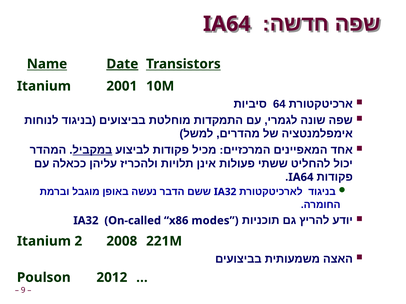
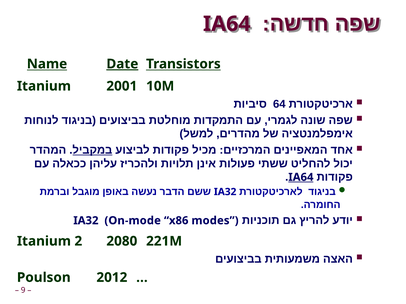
IA64 underline: none -> present (301, 177)
On-called: On-called -> On-mode (133, 221)
2008: 2008 -> 2080 (122, 242)
